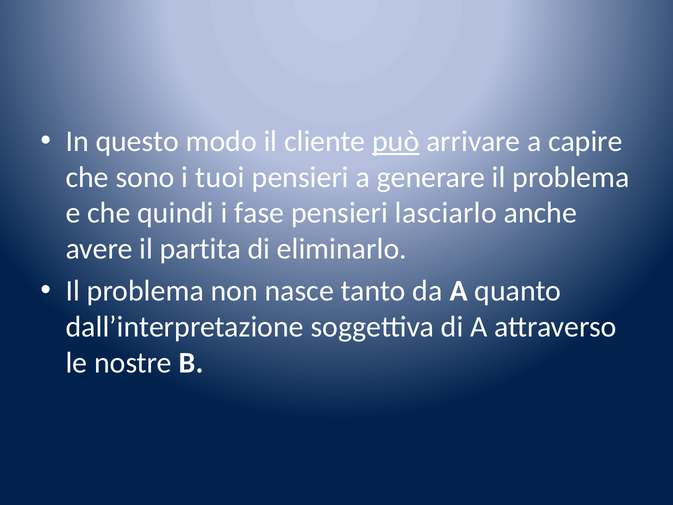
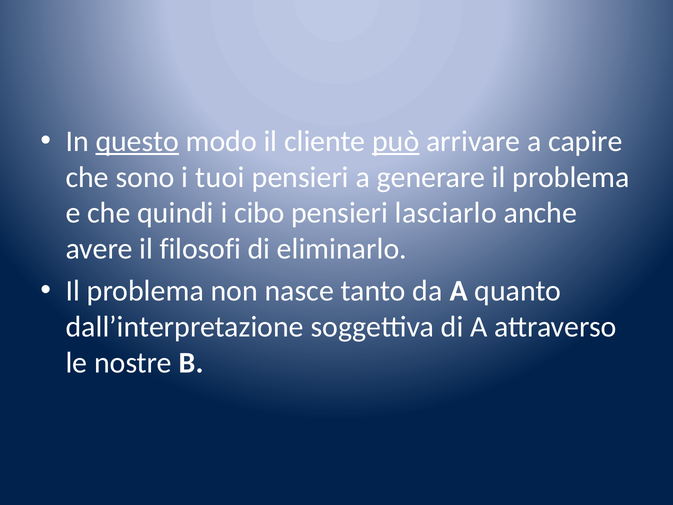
questo underline: none -> present (137, 141)
fase: fase -> cibo (259, 213)
partita: partita -> filosofi (200, 249)
